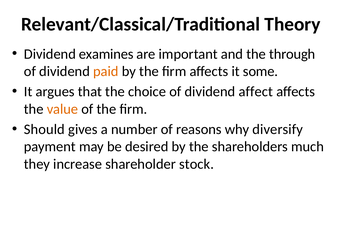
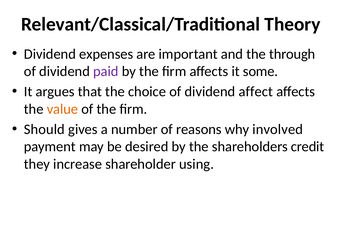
examines: examines -> expenses (106, 54)
paid colour: orange -> purple (106, 71)
diversify: diversify -> involved (278, 129)
much: much -> credit (308, 147)
stock: stock -> using (197, 164)
